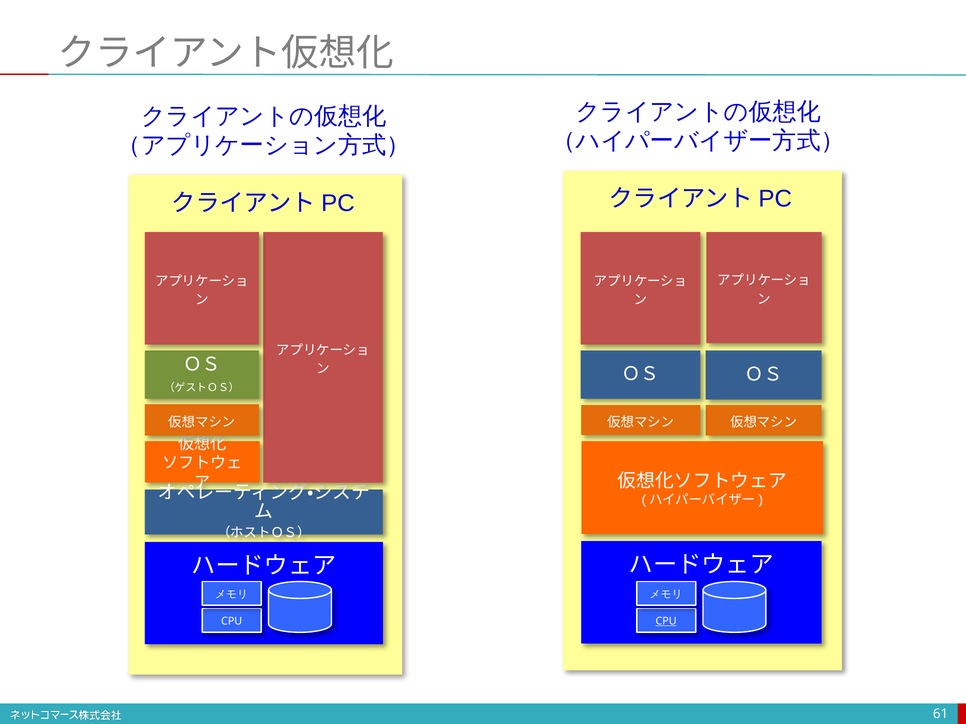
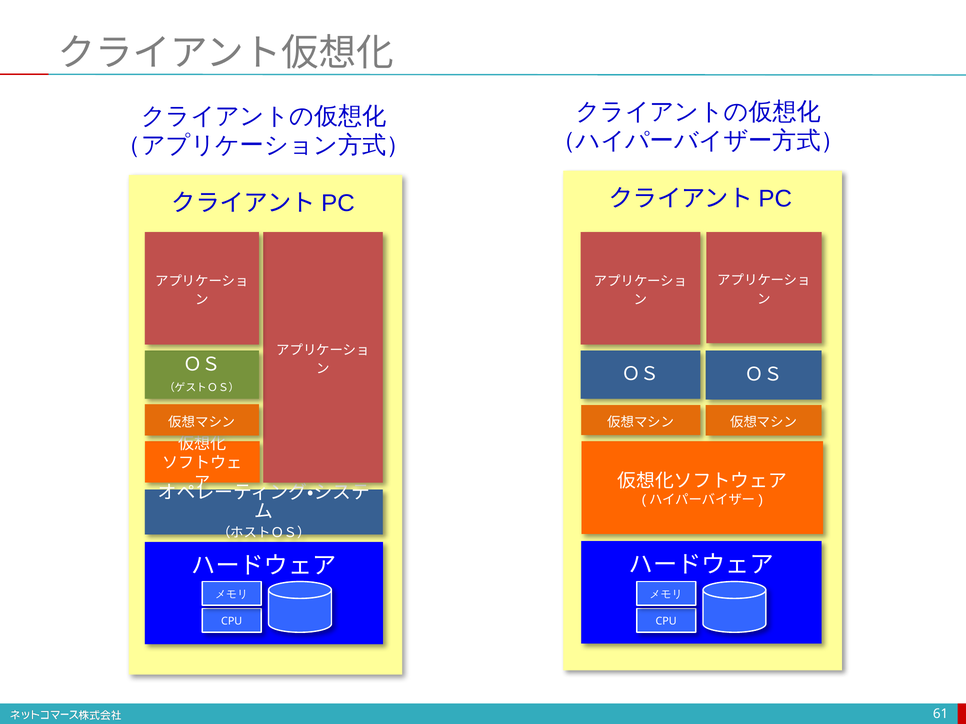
CPU underline: present -> none (666, 622)
